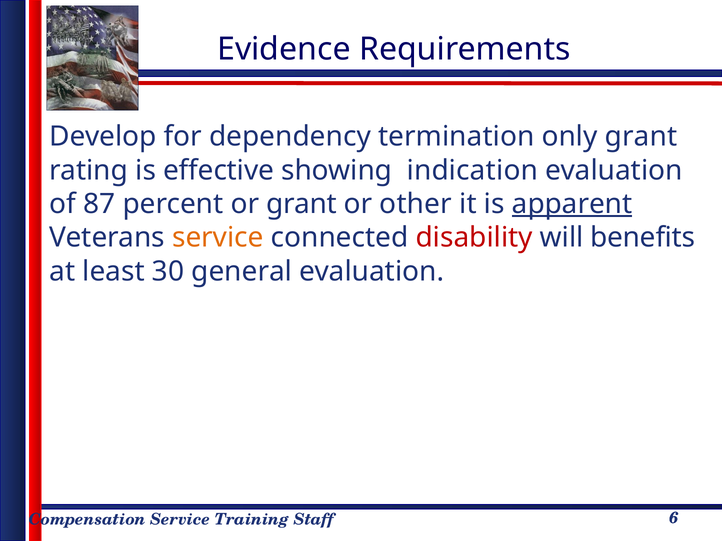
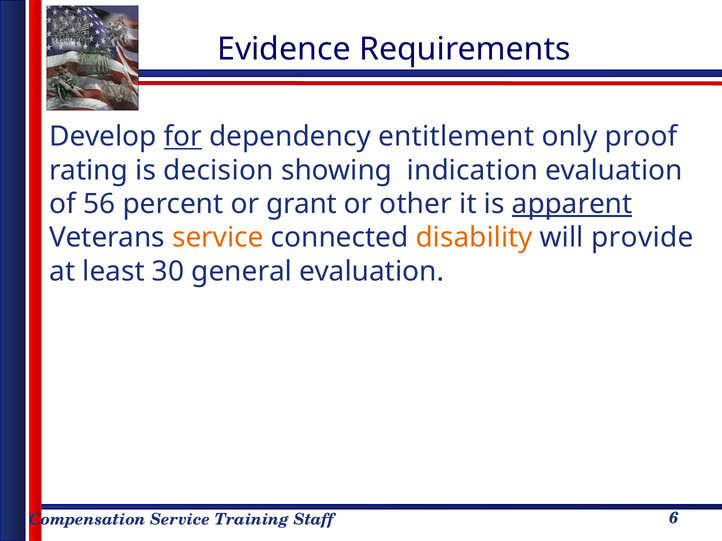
for underline: none -> present (183, 137)
termination: termination -> entitlement (456, 137)
only grant: grant -> proof (641, 137)
effective: effective -> decision (218, 170)
87: 87 -> 56 (99, 204)
disability colour: red -> orange (474, 238)
benefits: benefits -> provide (643, 238)
